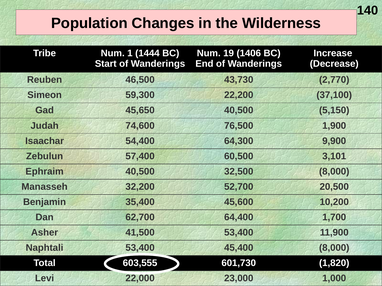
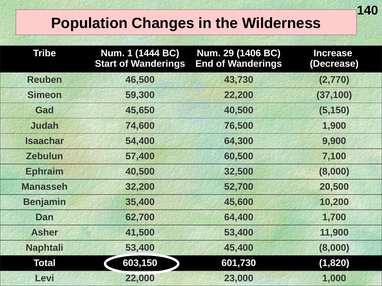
19: 19 -> 29 (229, 53)
3,101: 3,101 -> 7,100 (334, 156)
603,555: 603,555 -> 603,150 (140, 263)
